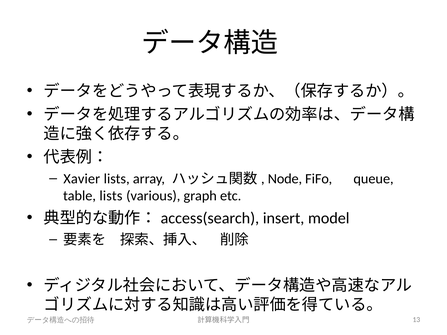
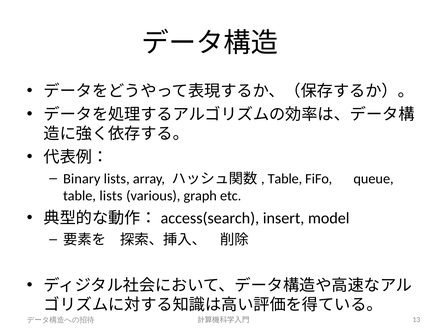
Xavier: Xavier -> Binary (82, 179)
Node: Node -> Table (285, 179)
